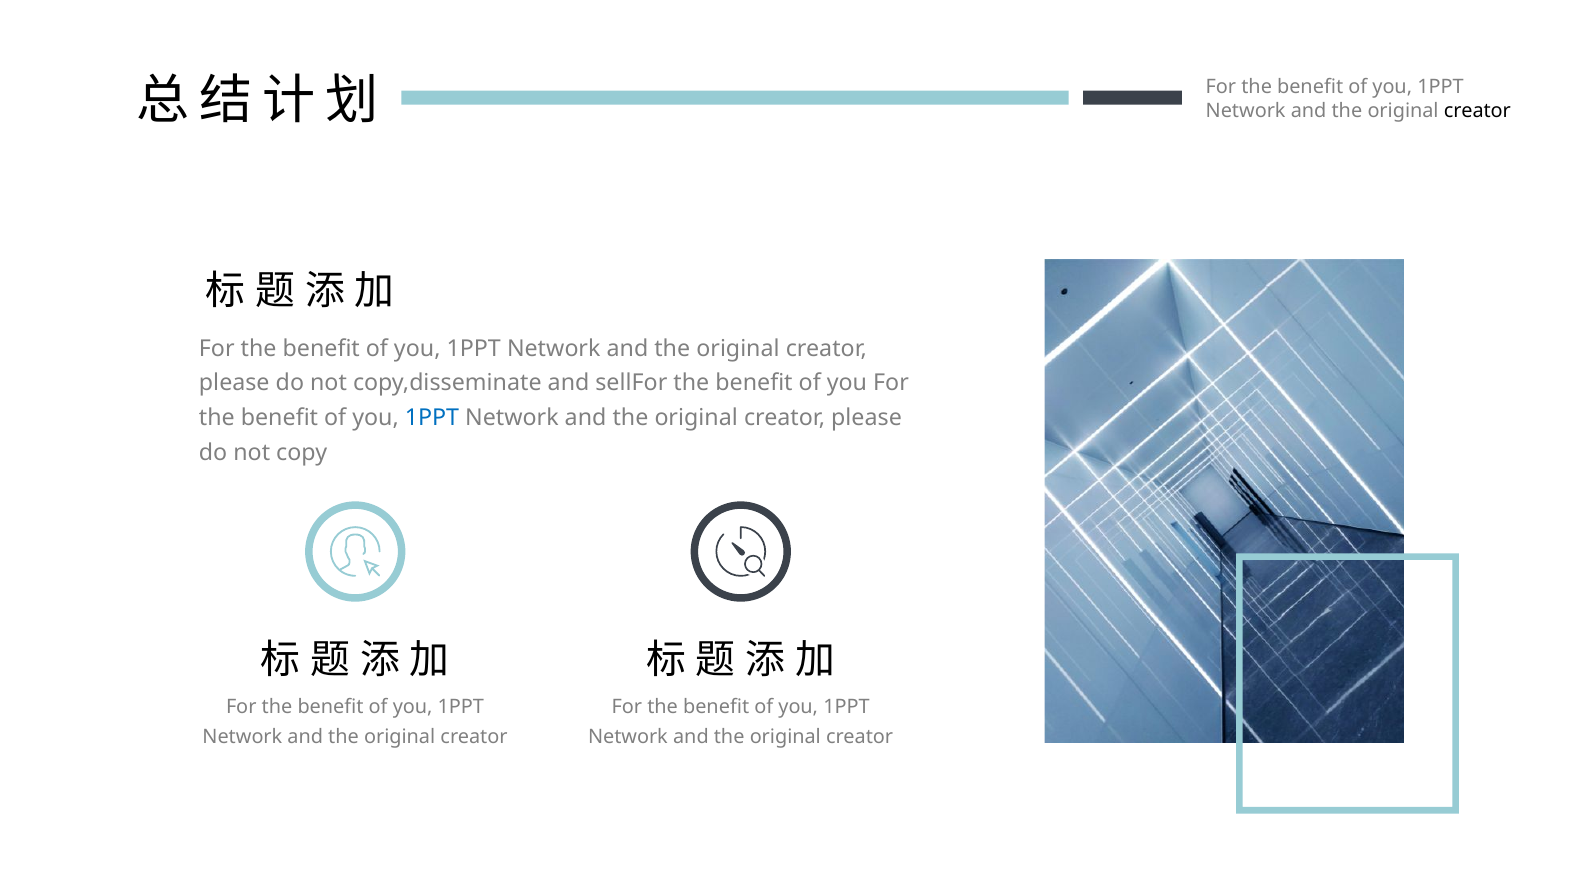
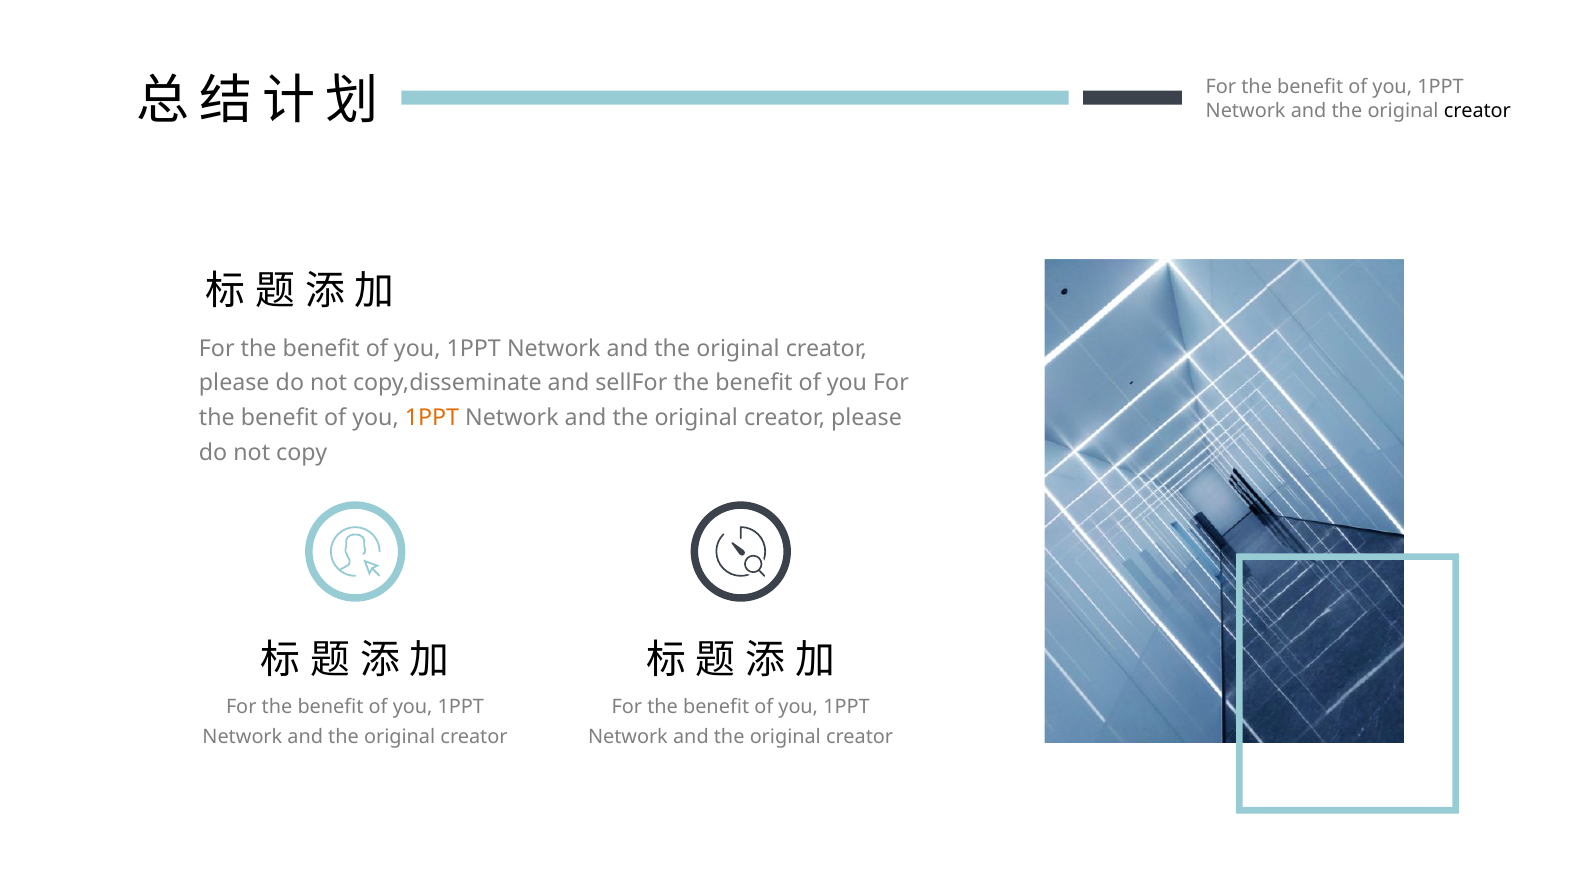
1PPT colour: blue -> orange (432, 418)
